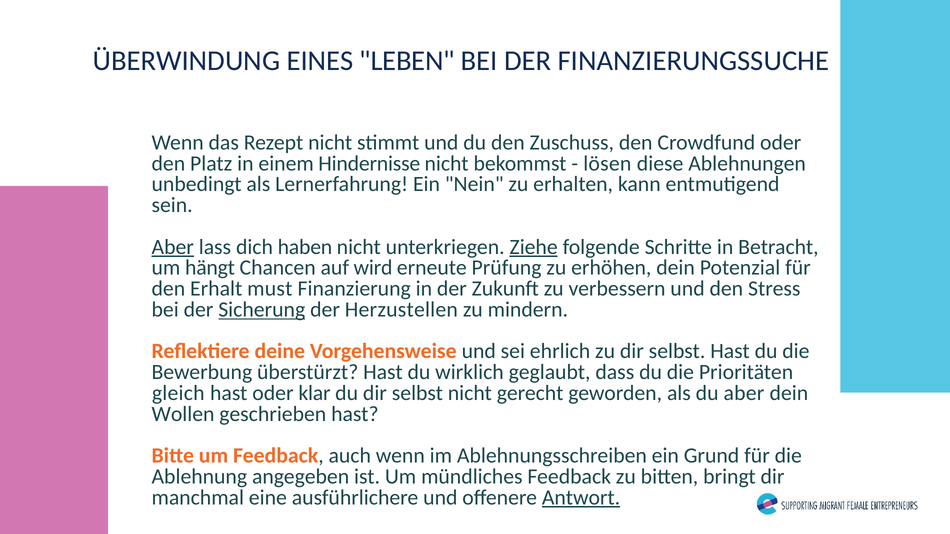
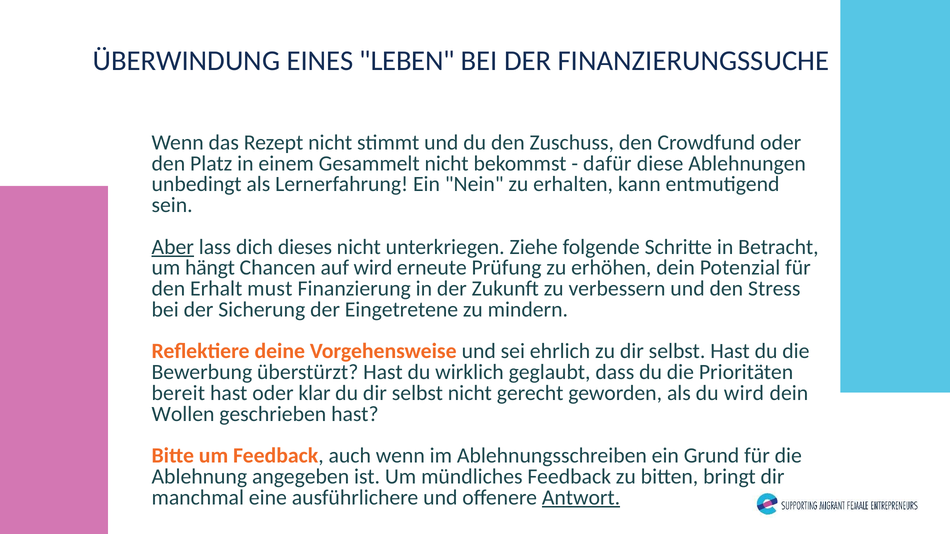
Hindernisse: Hindernisse -> Gesammelt (369, 164)
lösen: lösen -> dafür (607, 164)
haben: haben -> dieses (305, 247)
Ziehe underline: present -> none (534, 247)
Sicherung underline: present -> none (262, 310)
Herzustellen: Herzustellen -> Eingetretene (401, 310)
gleich: gleich -> bereit (178, 393)
du aber: aber -> wird (744, 393)
